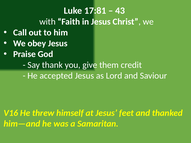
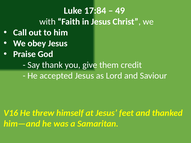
17:81: 17:81 -> 17:84 (95, 11)
43: 43 -> 49 (120, 11)
